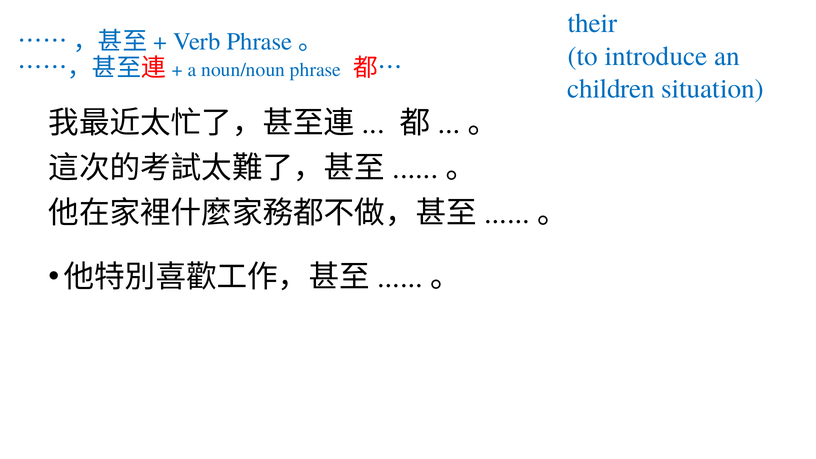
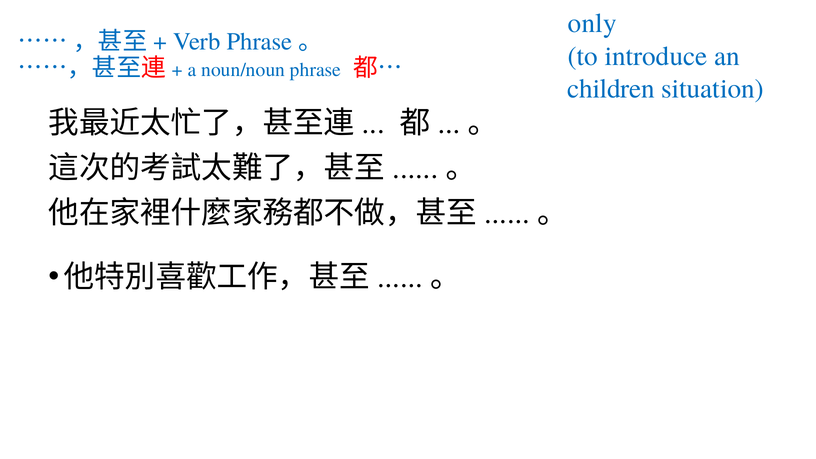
their: their -> only (592, 23)
